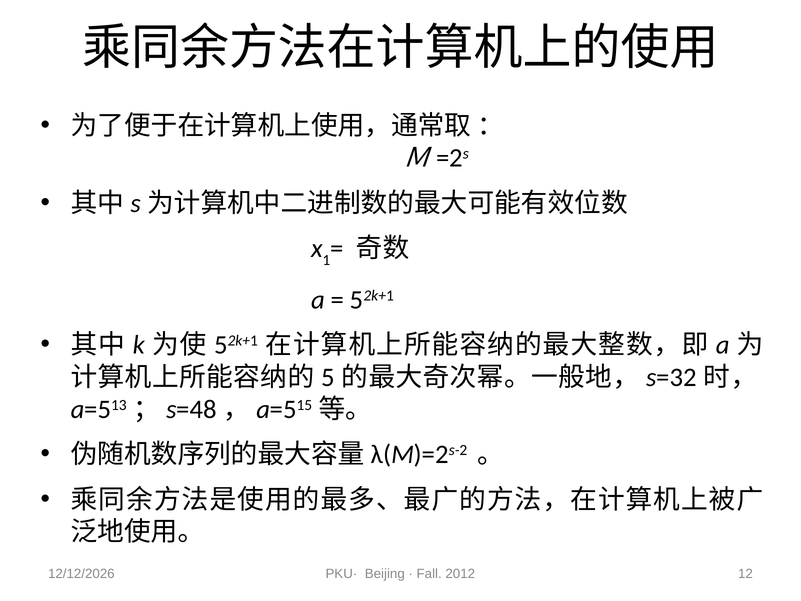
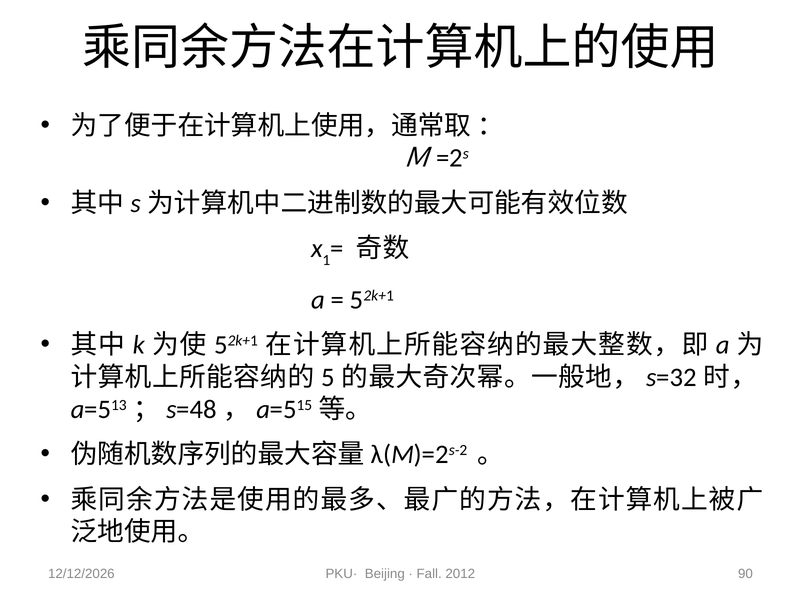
12: 12 -> 90 (746, 574)
